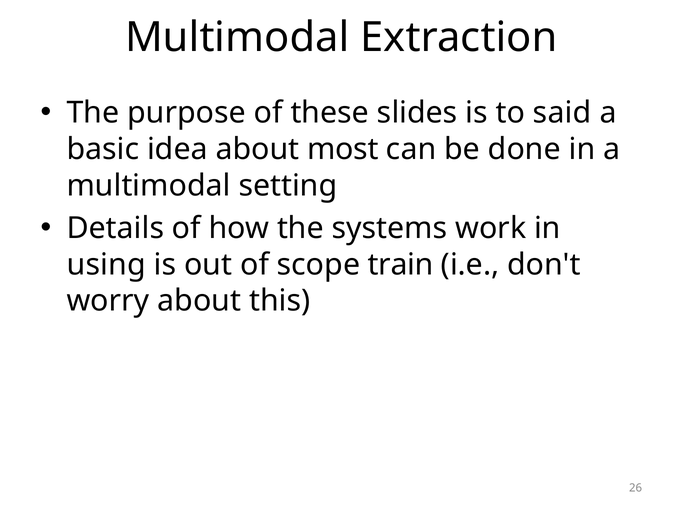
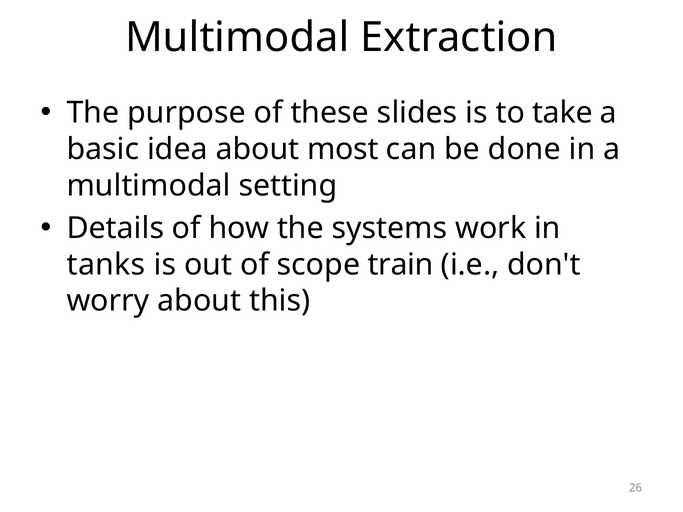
said: said -> take (563, 113)
using: using -> tanks (106, 265)
